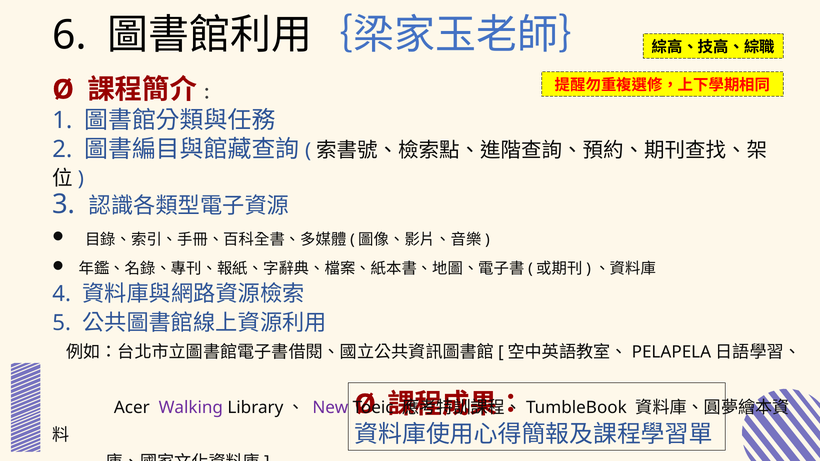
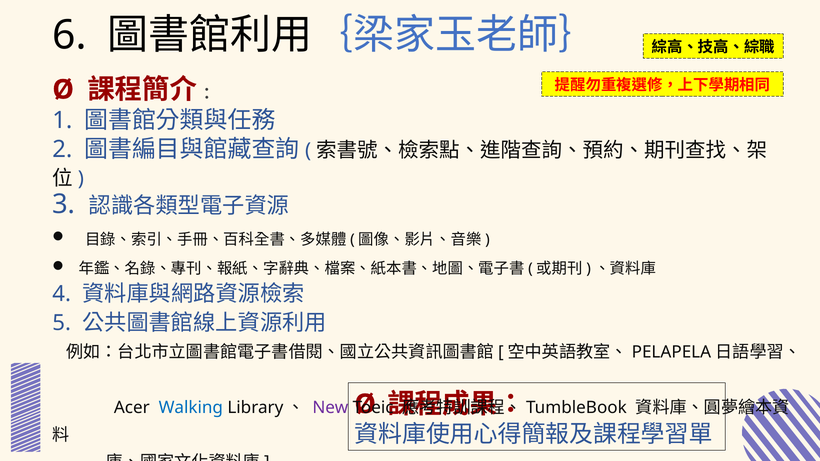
Walking colour: purple -> blue (191, 408)
